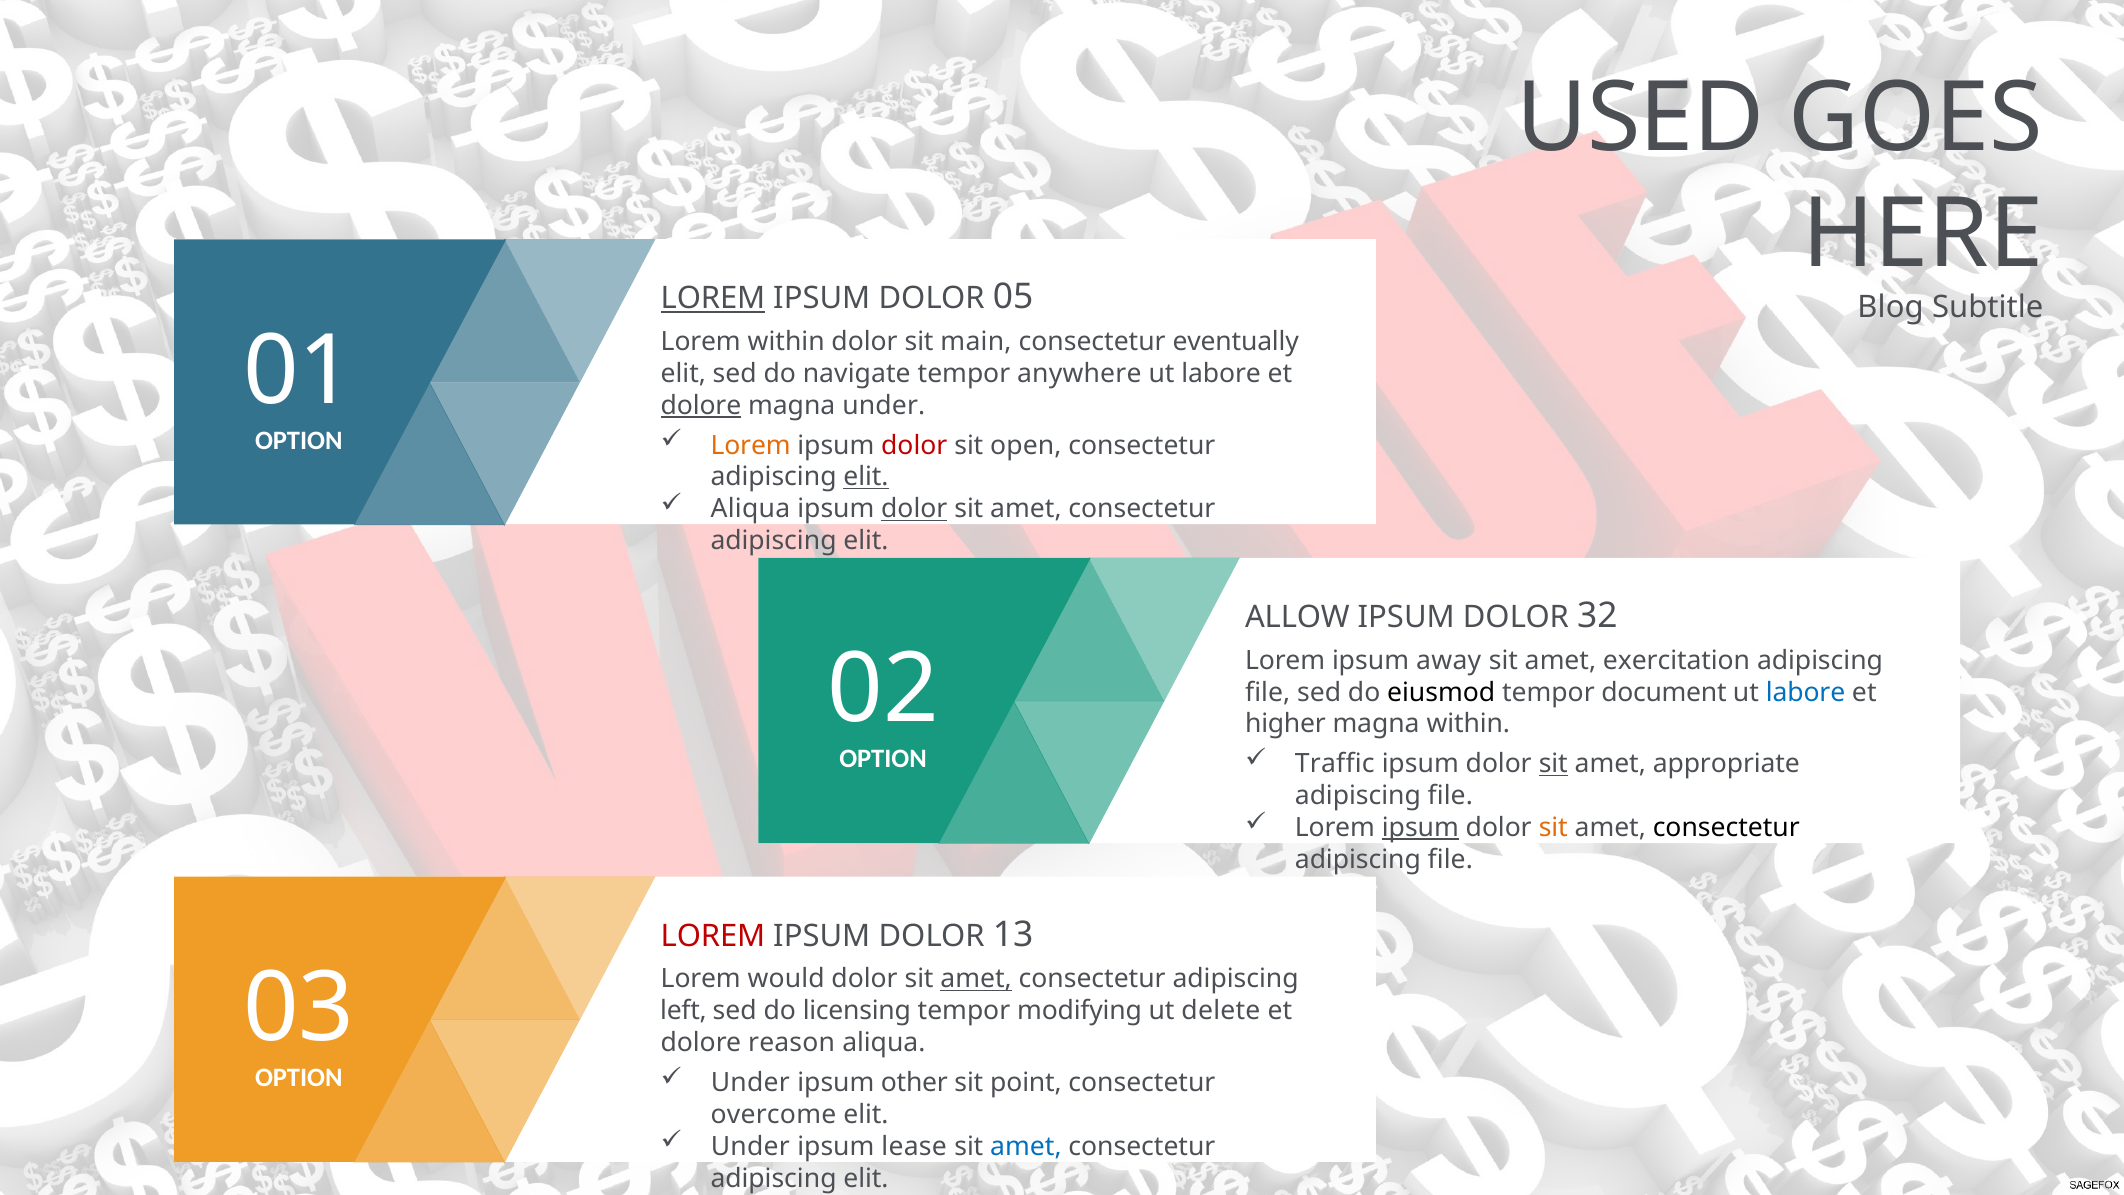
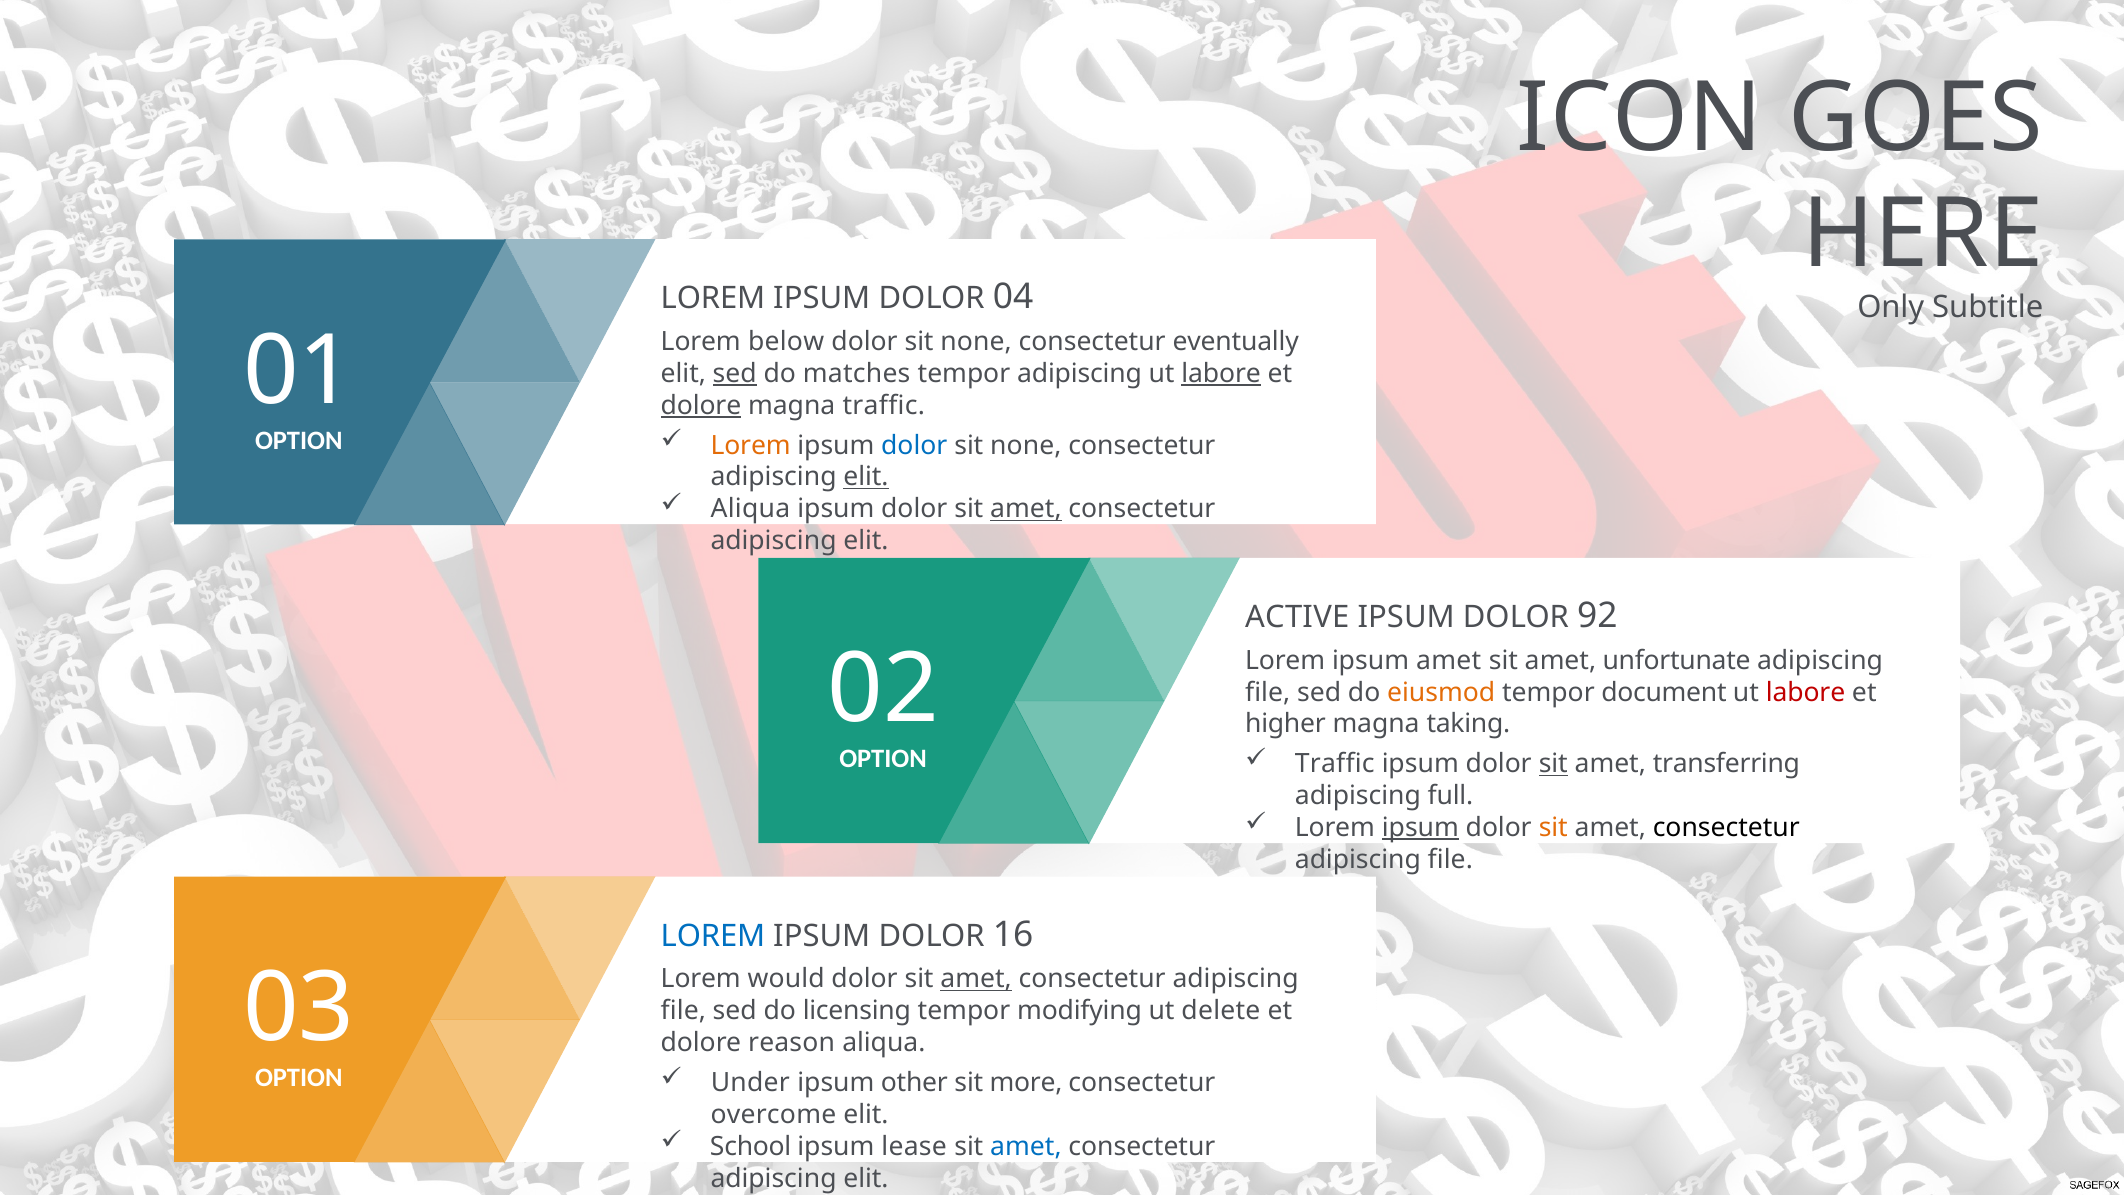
USED: USED -> ICON (1640, 118)
LOREM underline: present -> none (713, 299)
05: 05 -> 04 (1013, 297)
Blog: Blog -> Only (1891, 307)
Lorem within: within -> below (786, 342)
main: main -> none (976, 342)
sed underline: none -> present (735, 374)
navigate: navigate -> matches (857, 374)
tempor anywhere: anywhere -> adipiscing (1080, 374)
labore underline: none -> present (1221, 374)
magna under: under -> traffic (884, 405)
dolor colour: red -> blue (914, 445)
open: open -> none (1026, 445)
dolor underline: present -> none (914, 509)
amet underline: none -> present (1026, 509)
ALLOW: ALLOW -> ACTIVE (1297, 617)
32: 32 -> 92 (1597, 616)
ipsum away: away -> amet (1449, 660)
exercitation: exercitation -> unfortunate (1677, 660)
eiusmod colour: black -> orange (1441, 692)
labore colour: blue -> red (1806, 692)
magna within: within -> taking (1468, 724)
appropriate: appropriate -> transferring (1726, 764)
file: file -> full (1450, 796)
LOREM colour: red -> blue (713, 936)
13: 13 -> 16 (1013, 934)
left: left -> file (683, 1011)
point: point -> more (1026, 1082)
Under: Under -> School (751, 1146)
